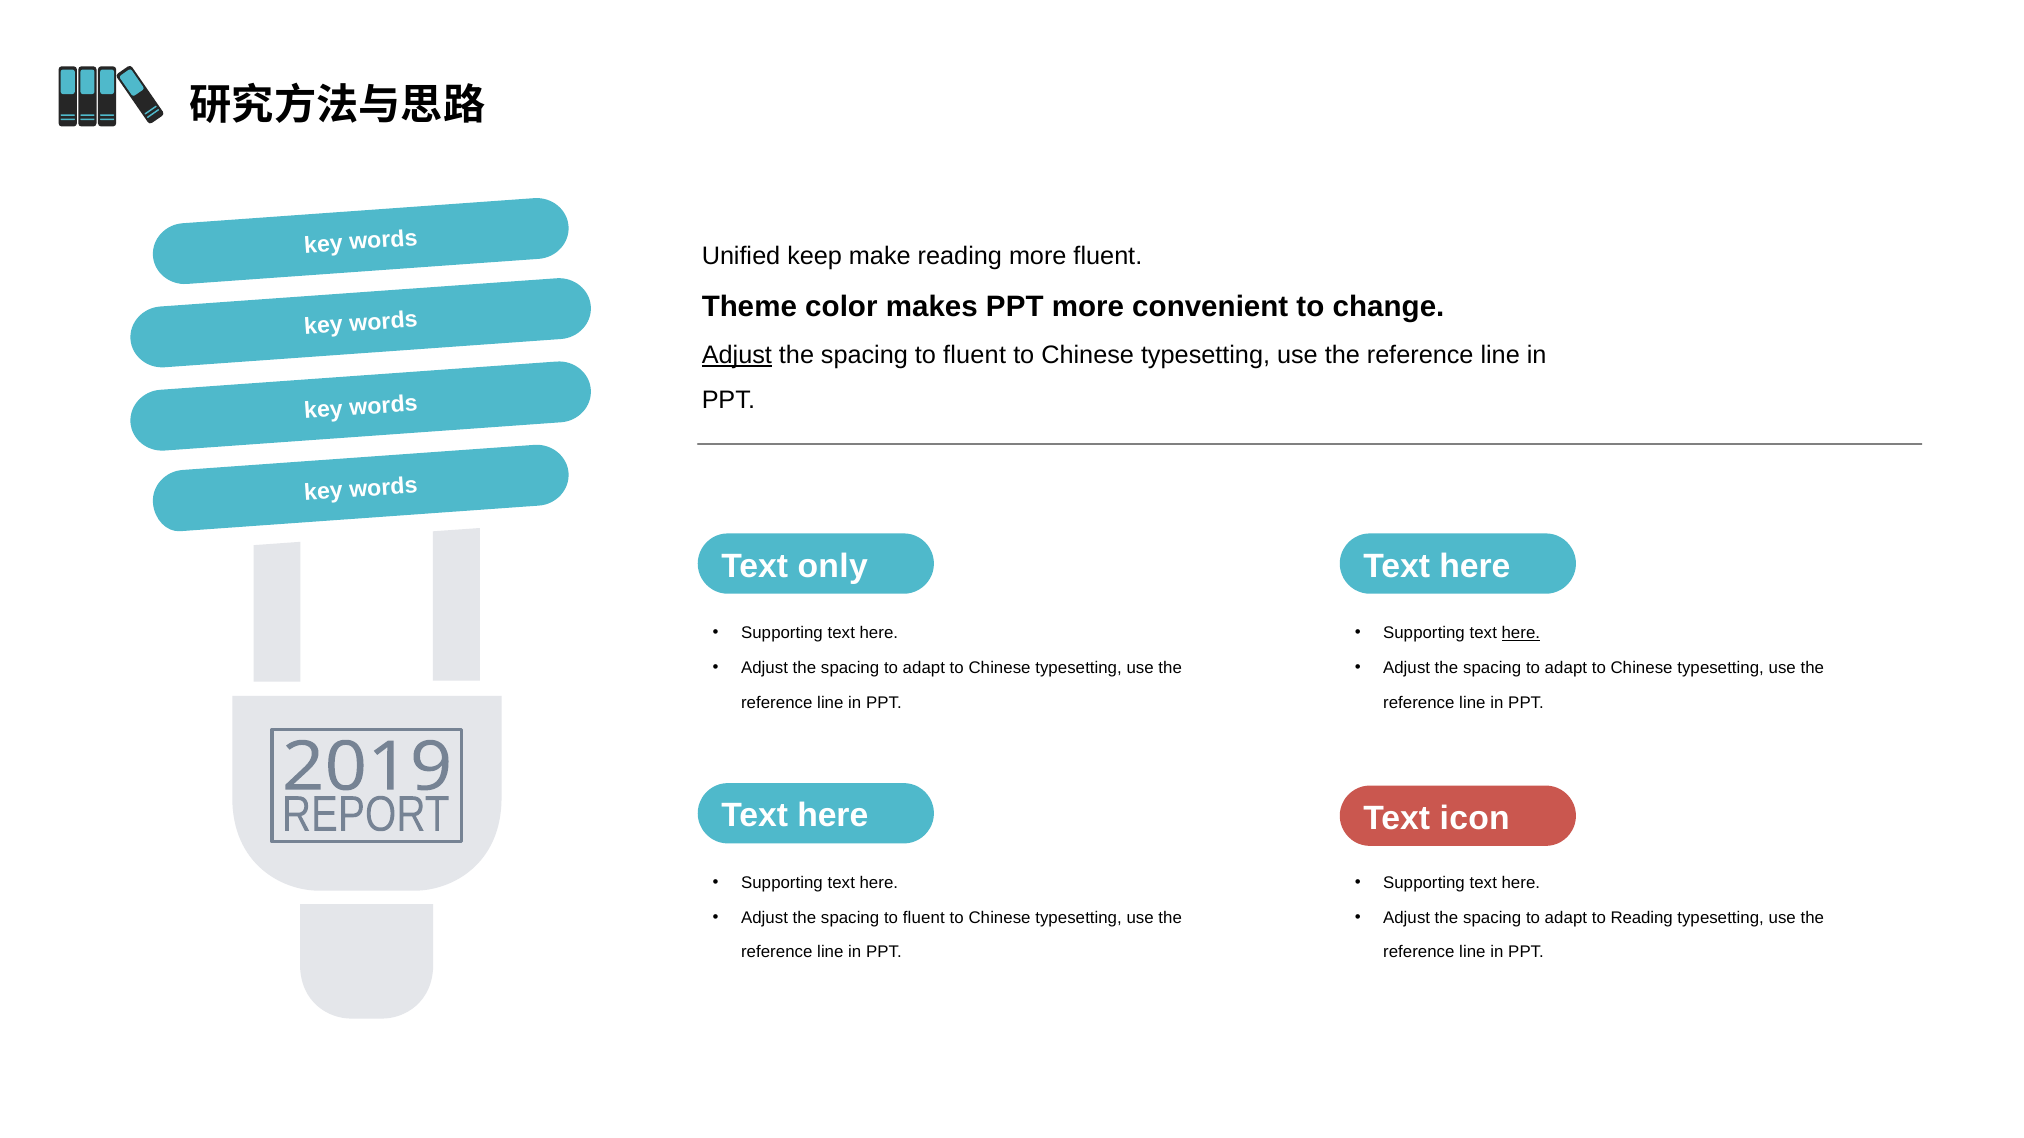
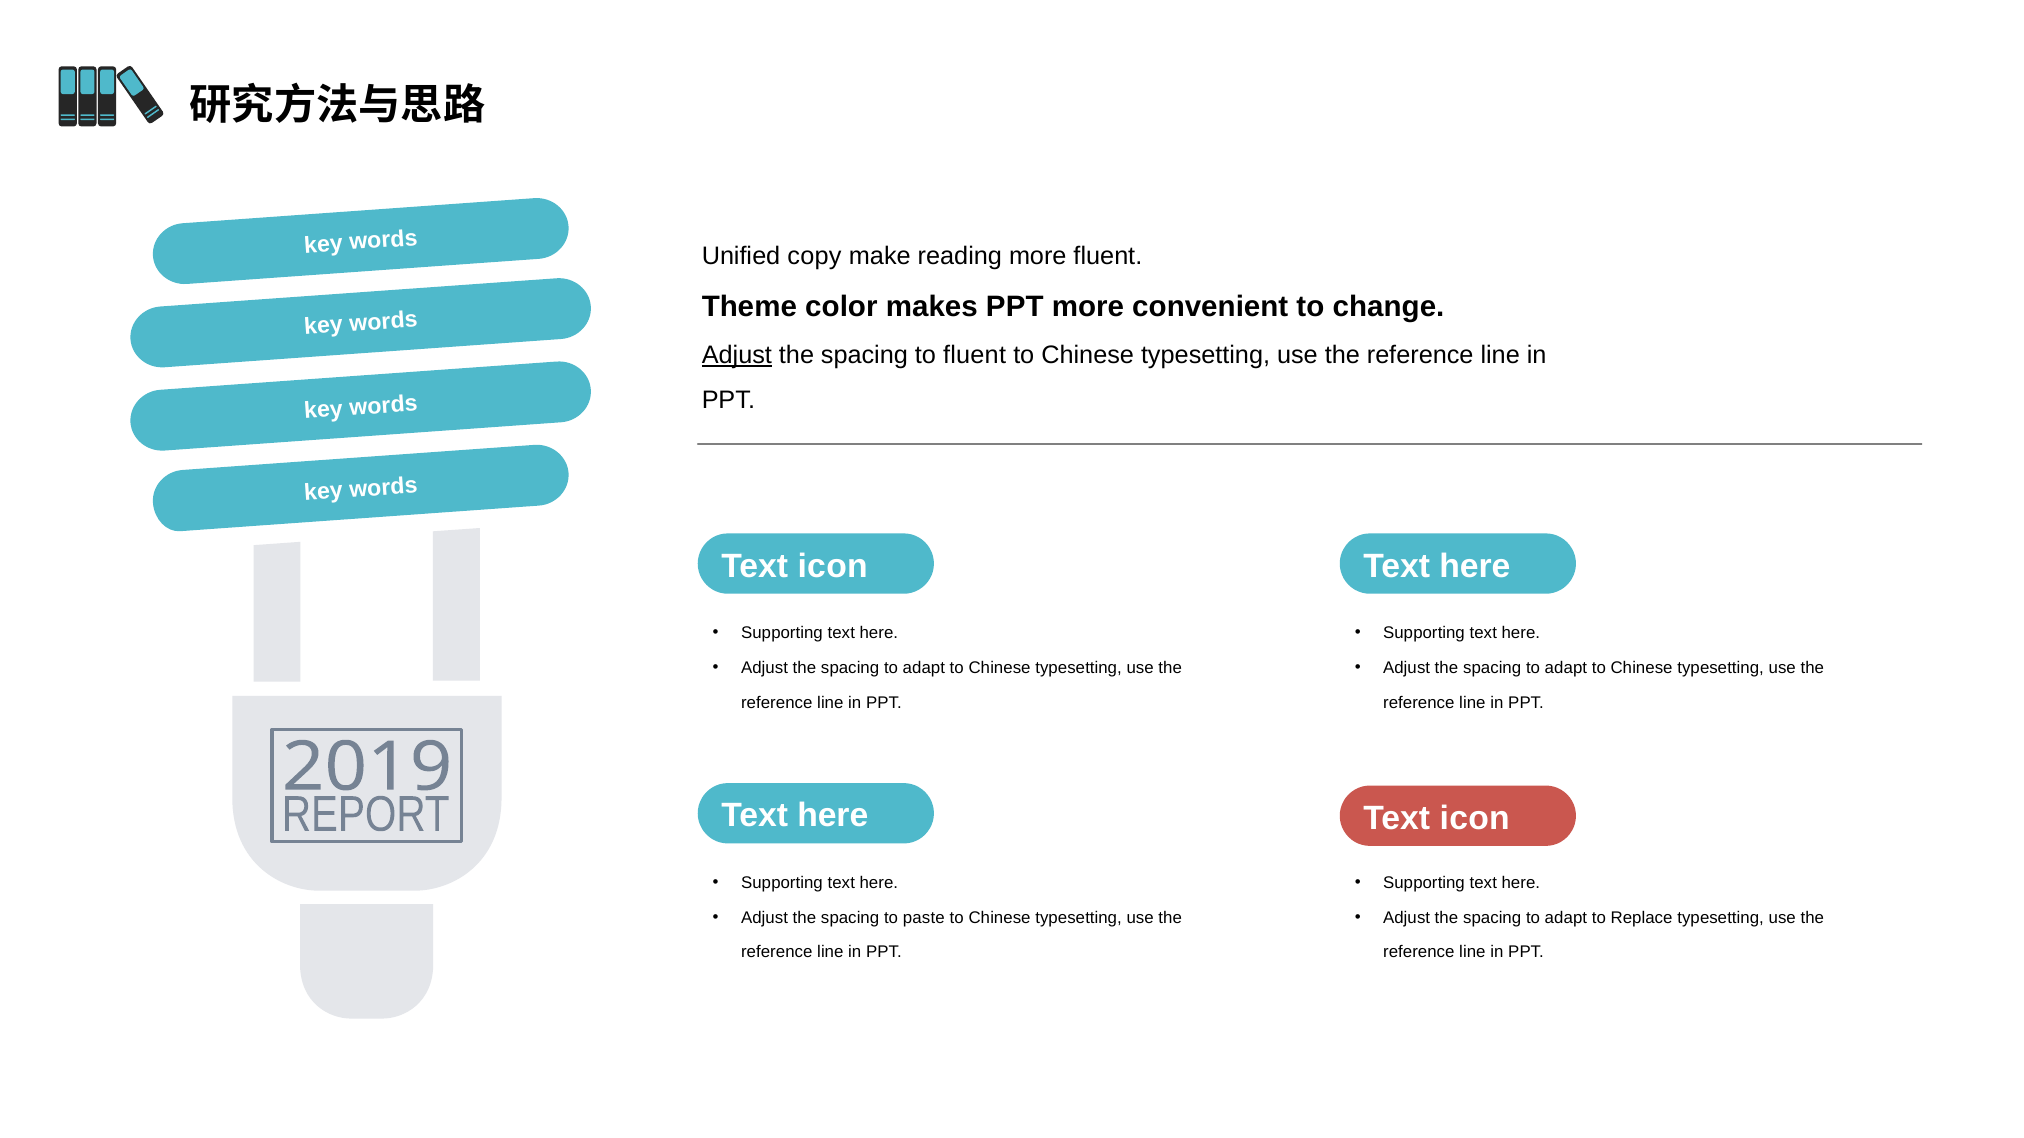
keep: keep -> copy (814, 256)
only: only -> icon (833, 566)
here underline: present -> none (1521, 634)
fluent: fluent -> paste (924, 918)
to Reading: Reading -> Replace (1642, 918)
